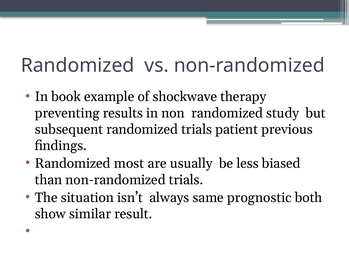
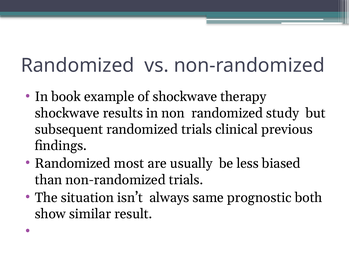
preventing: preventing -> shockwave (67, 113)
patient: patient -> clinical (237, 129)
